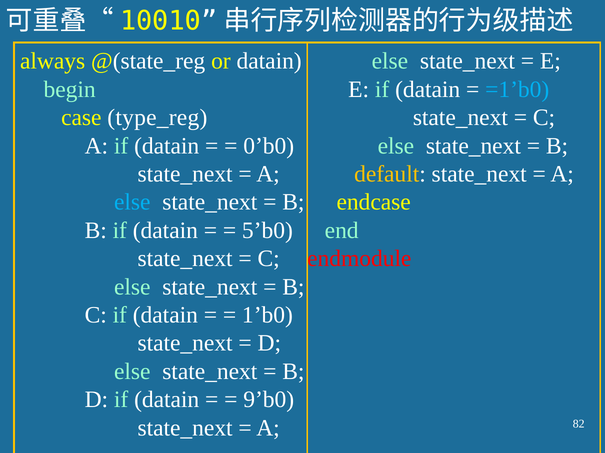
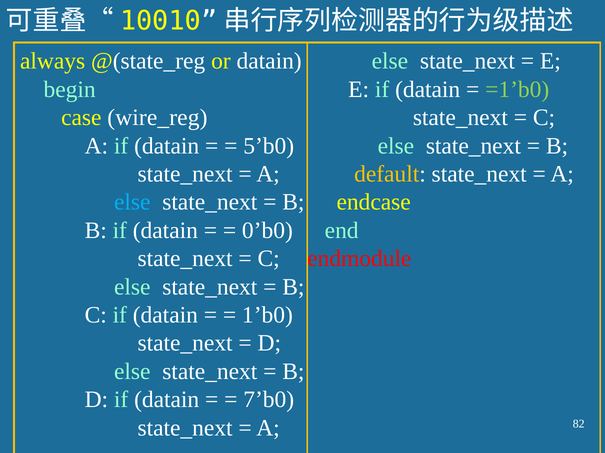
=1’b0 colour: light blue -> light green (517, 90)
type_reg: type_reg -> wire_reg (157, 118)
0’b0: 0’b0 -> 5’b0 (269, 146)
5’b0: 5’b0 -> 0’b0 (267, 231)
9’b0: 9’b0 -> 7’b0 (269, 400)
